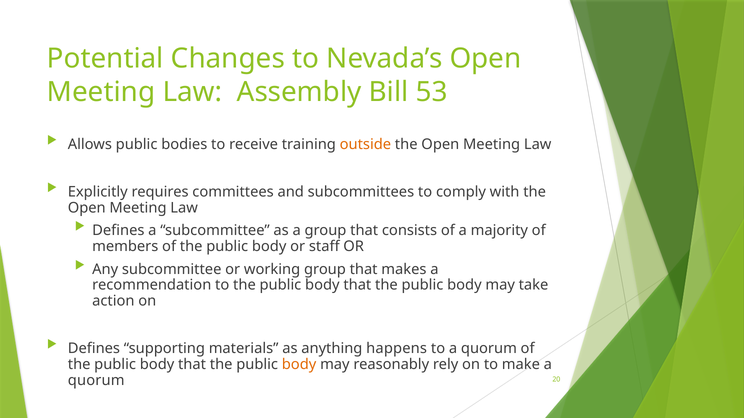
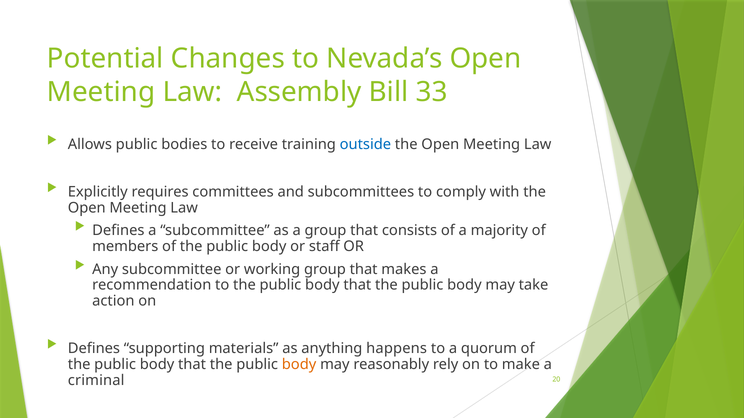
53: 53 -> 33 (432, 92)
outside colour: orange -> blue (365, 145)
quorum: quorum -> criminal (96, 381)
